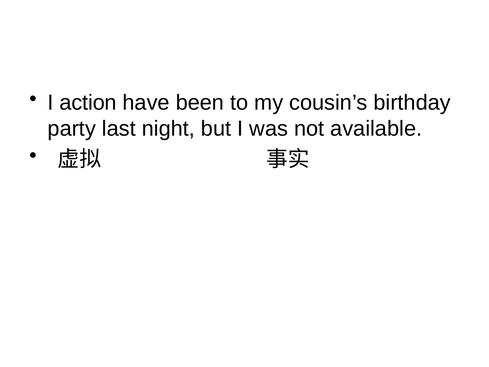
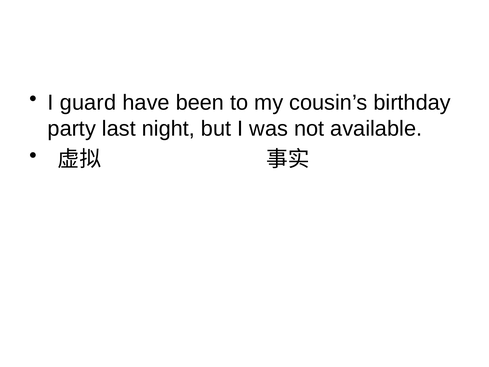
action: action -> guard (88, 103)
